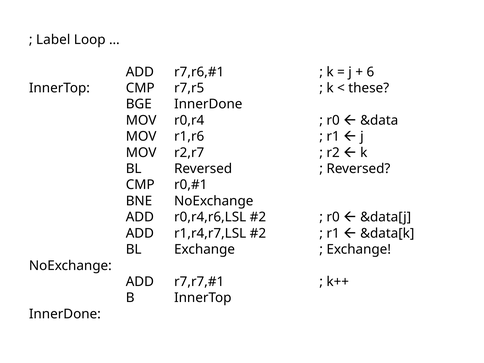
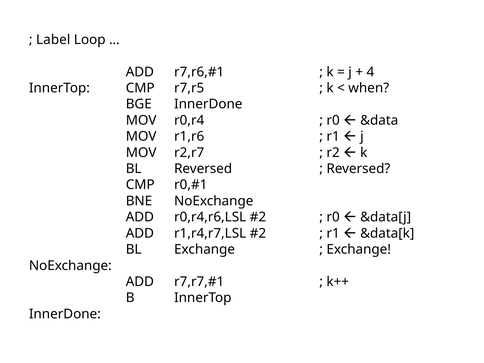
6: 6 -> 4 (370, 72)
these: these -> when (369, 88)
